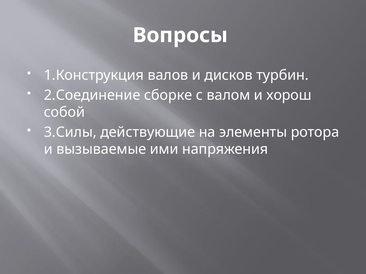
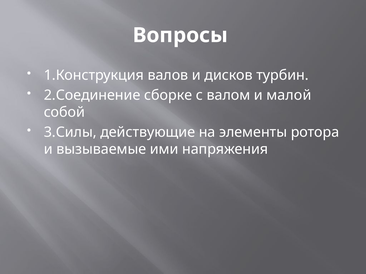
хорош: хорош -> малой (289, 95)
